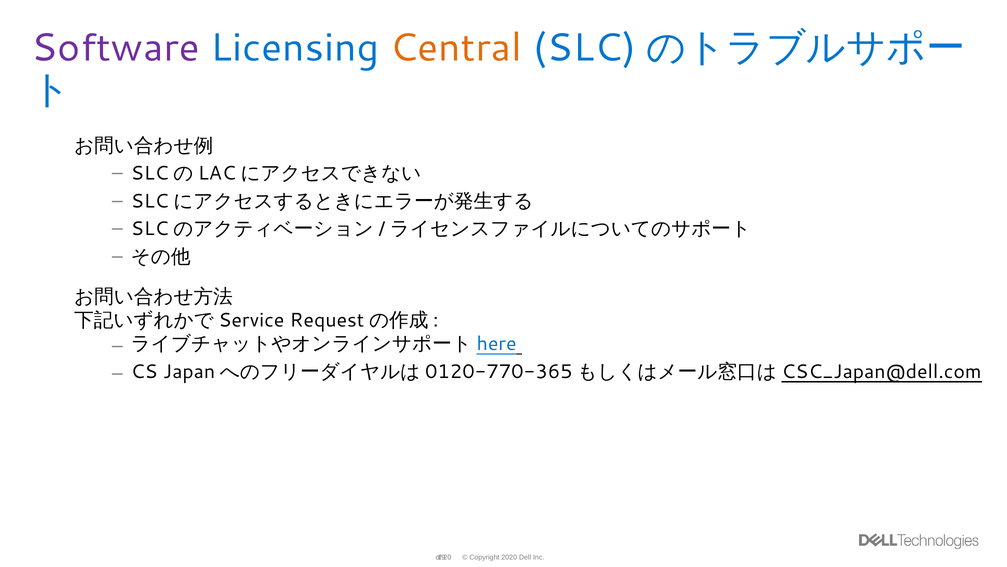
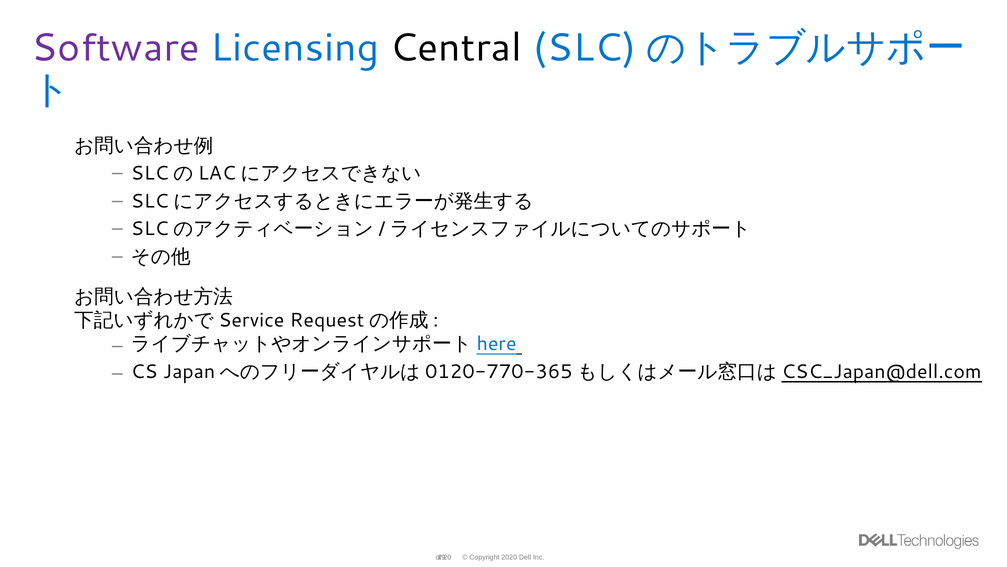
Central colour: orange -> black (456, 48)
